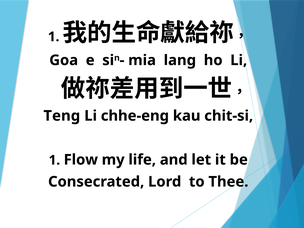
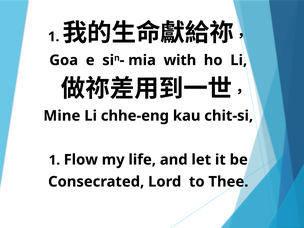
lang: lang -> with (180, 60)
Teng: Teng -> Mine (62, 116)
